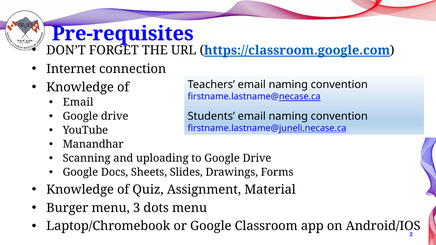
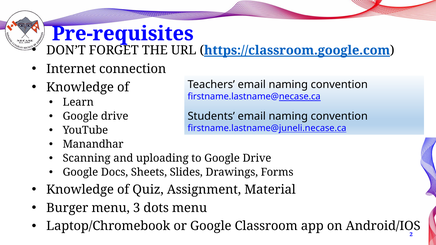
Email: Email -> Learn (78, 102)
